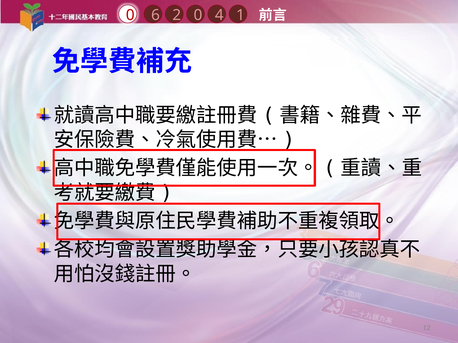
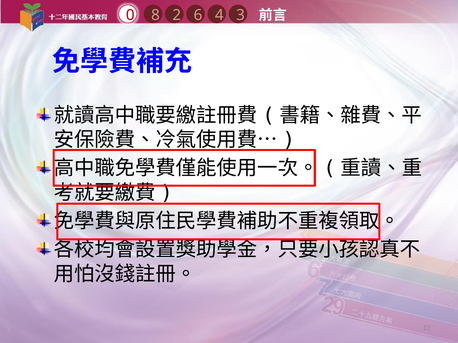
6: 6 -> 8 (155, 15)
2 0: 0 -> 6 (198, 15)
1: 1 -> 3 (240, 15)
